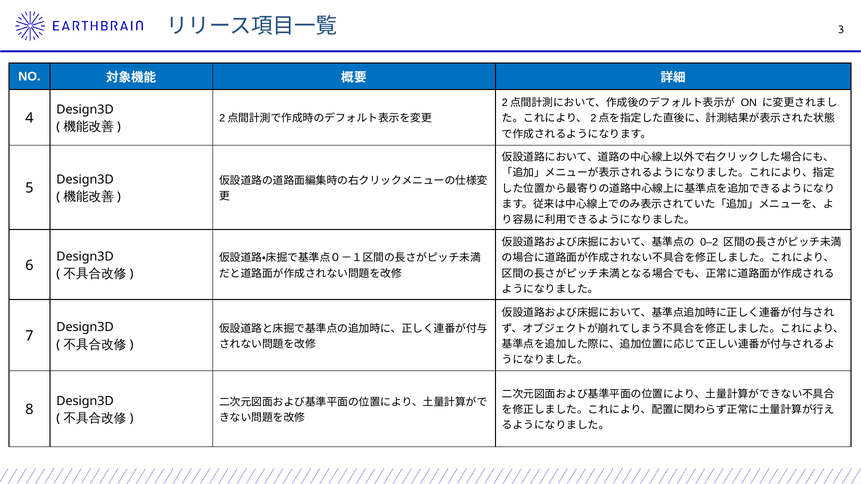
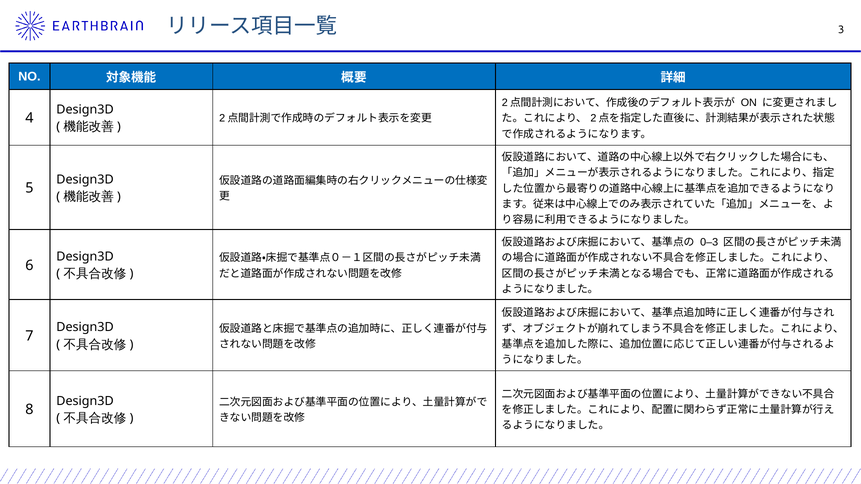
0–2: 0–2 -> 0–3 (709, 242)
